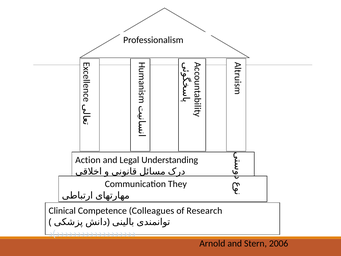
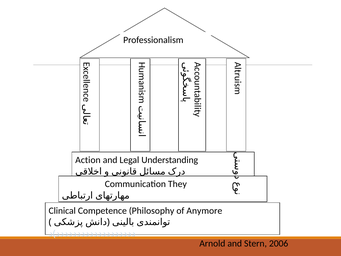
Colleagues: Colleagues -> Philosophy (152, 210)
Research: Research -> Anymore (204, 210)
